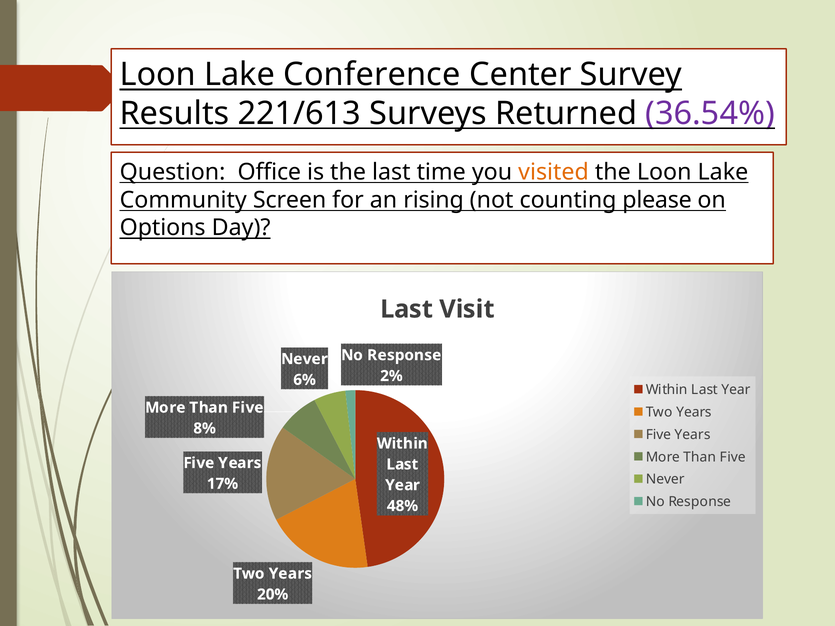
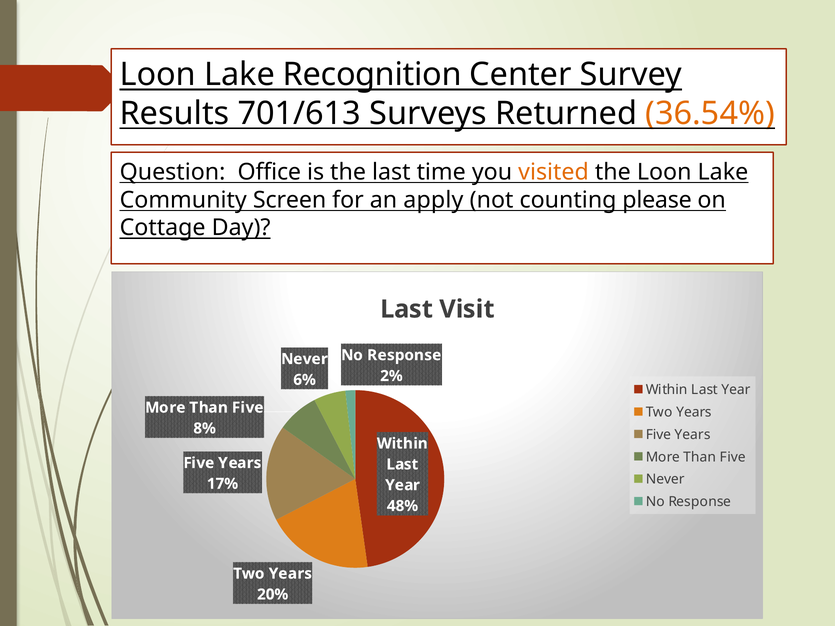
Conference: Conference -> Recognition (372, 75)
221/613: 221/613 -> 701/613 (299, 113)
36.54% colour: purple -> orange (710, 113)
rising: rising -> apply (433, 200)
Options: Options -> Cottage (163, 228)
